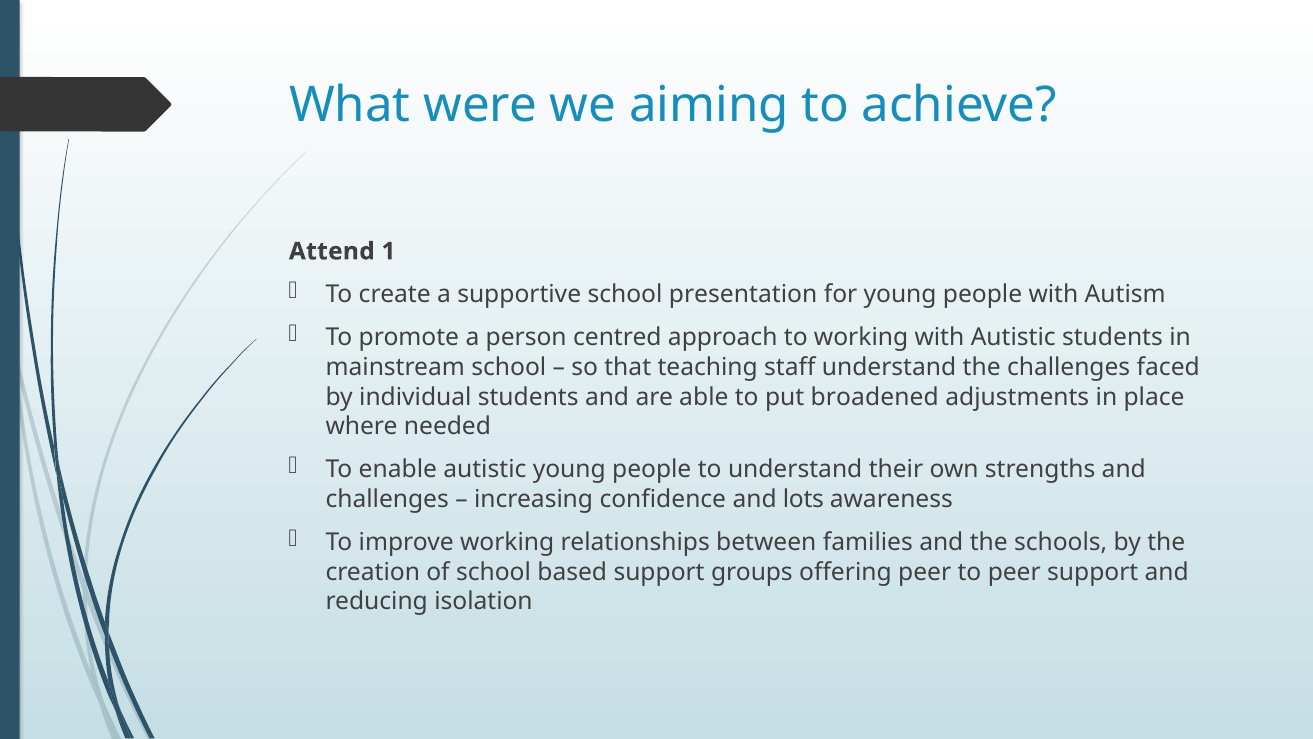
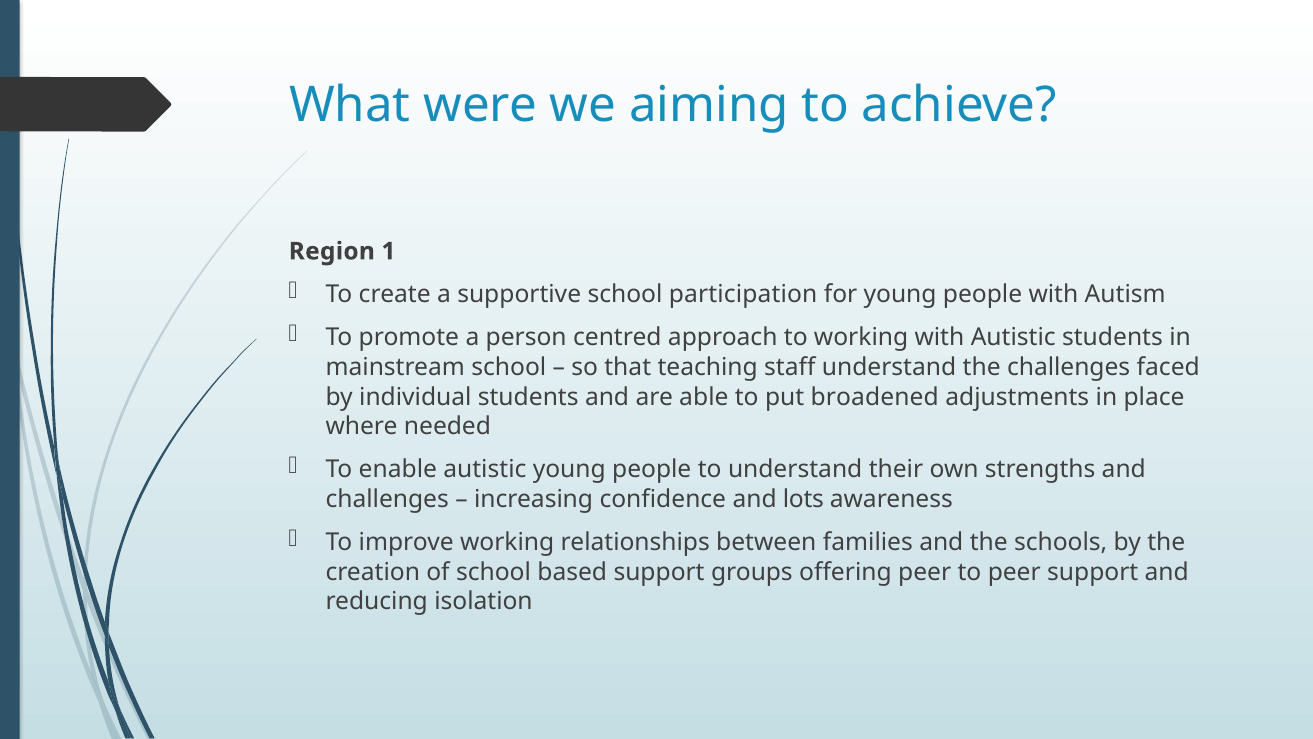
Attend: Attend -> Region (332, 251)
presentation: presentation -> participation (743, 294)
